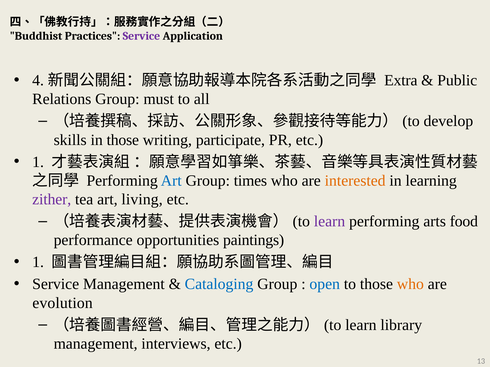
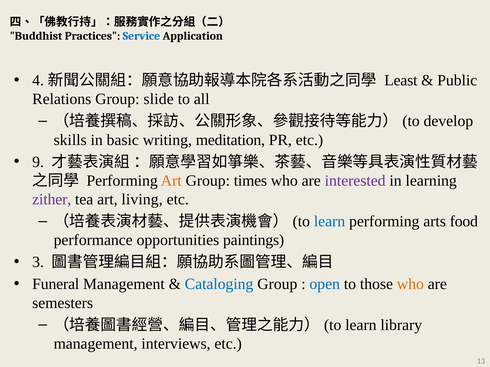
Service colour: purple -> blue (141, 36)
Extra: Extra -> Least (401, 81)
must: must -> slide (159, 99)
in those: those -> basic (123, 140)
participate: participate -> meditation (230, 140)
1: 1 -> 9 (38, 162)
Art colour: blue -> orange (171, 181)
interested colour: orange -> purple (355, 181)
learn colour: purple -> blue (330, 222)
1: 1 -> 3 (38, 262)
Service: Service -> Funeral (56, 285)
evolution: evolution -> semesters (63, 303)
